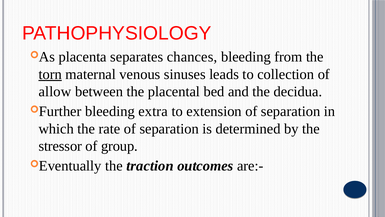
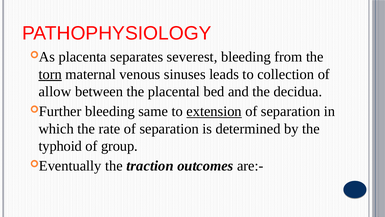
chances: chances -> severest (192, 57)
extra: extra -> same (153, 111)
extension underline: none -> present (214, 111)
stressor: stressor -> typhoid (60, 146)
